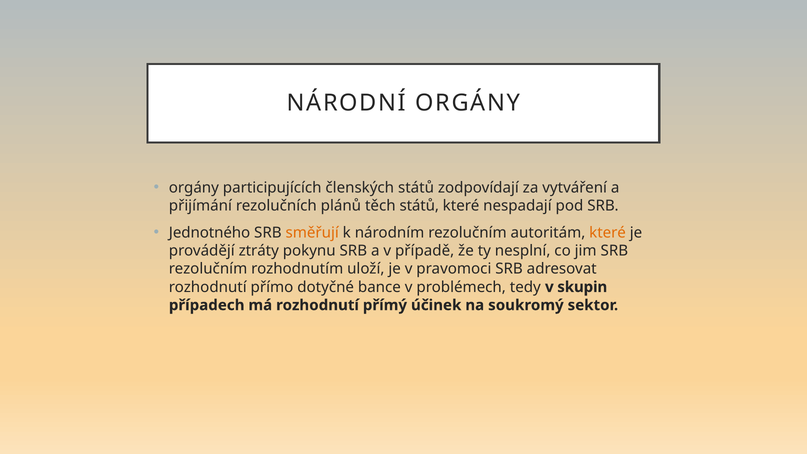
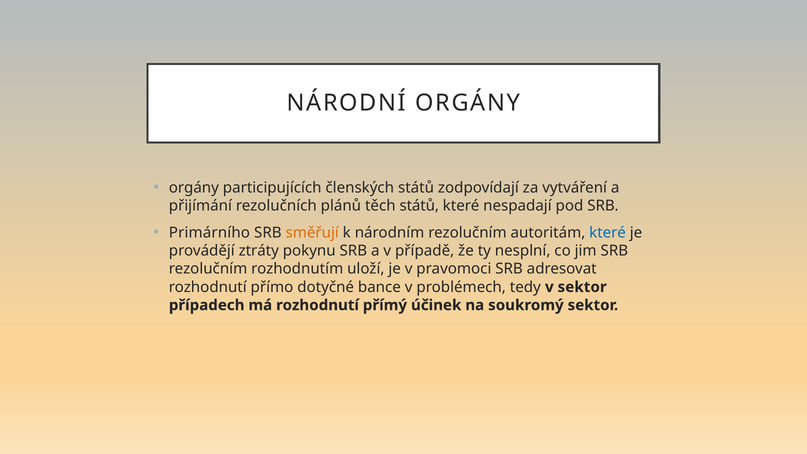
Jednotného: Jednotného -> Primárního (209, 233)
které colour: orange -> blue (608, 233)
v skupin: skupin -> sektor (582, 287)
